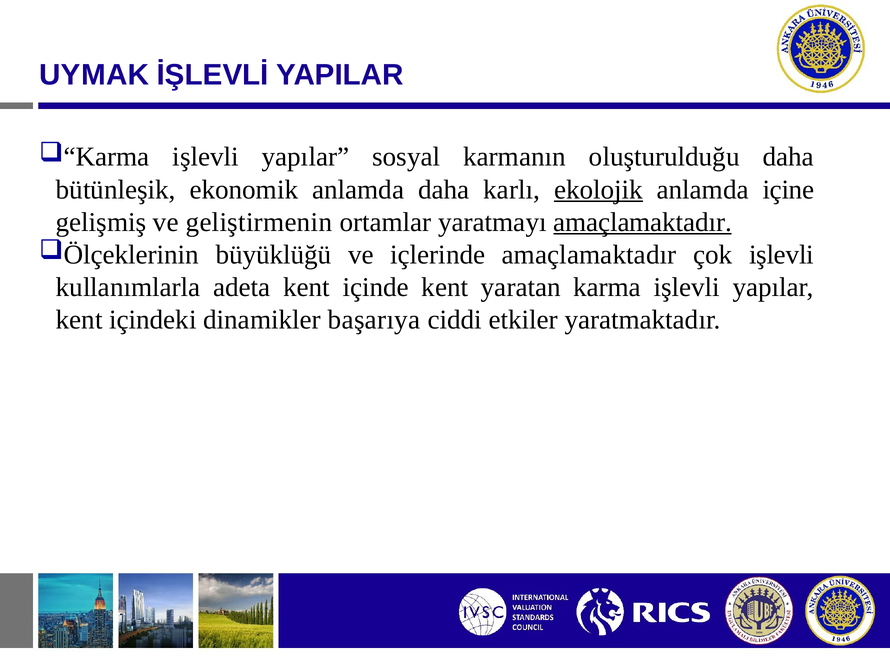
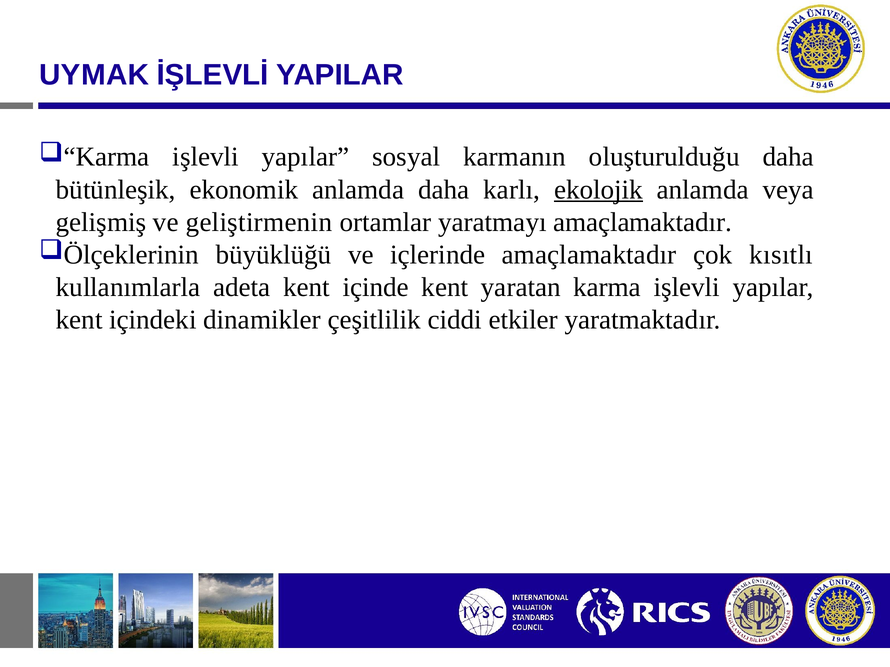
içine: içine -> veya (788, 190)
amaçlamaktadır underline: present -> none (643, 222)
çok işlevli: işlevli -> kısıtlı (781, 255)
başarıya: başarıya -> çeşitlilik (374, 320)
